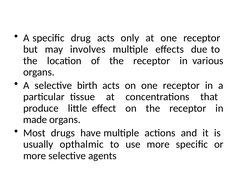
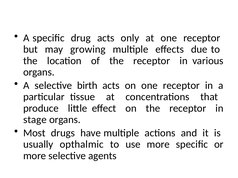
involves: involves -> growing (88, 49)
made: made -> stage (35, 120)
